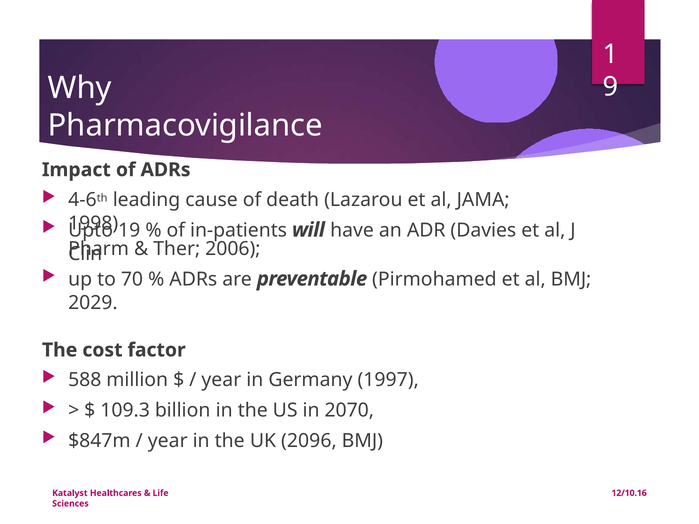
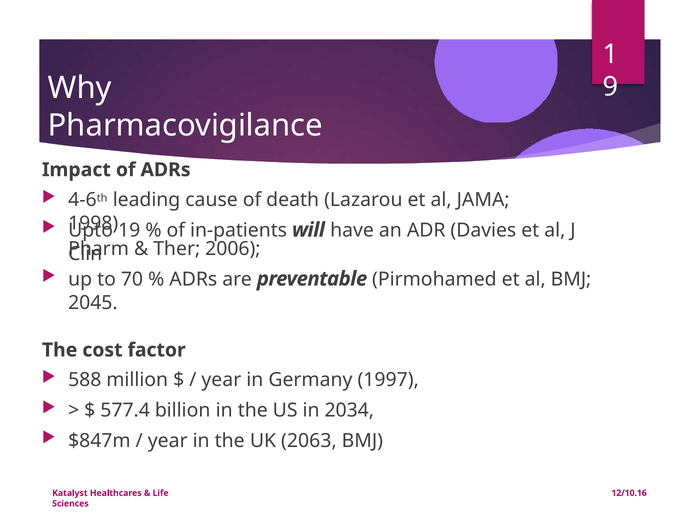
2029: 2029 -> 2045 (93, 303)
109.3: 109.3 -> 577.4 (125, 411)
2070: 2070 -> 2034 (349, 411)
2096: 2096 -> 2063 (309, 441)
